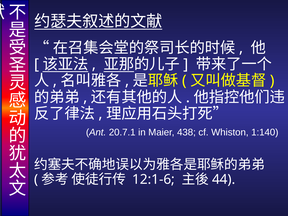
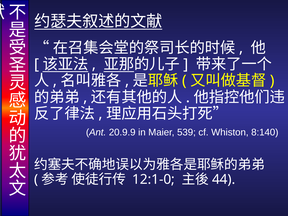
20.7.1: 20.7.1 -> 20.9.9 (122, 132)
438: 438 -> 539 (186, 132)
1:140: 1:140 -> 8:140 (265, 132)
12:1-6: 12:1-6 -> 12:1-0 (153, 179)
